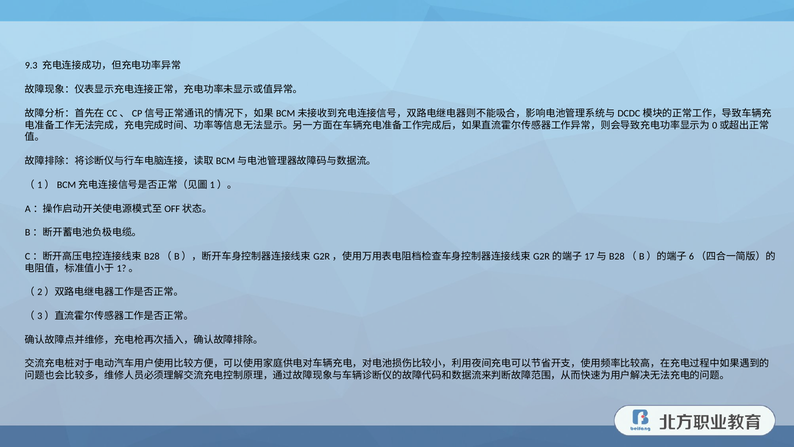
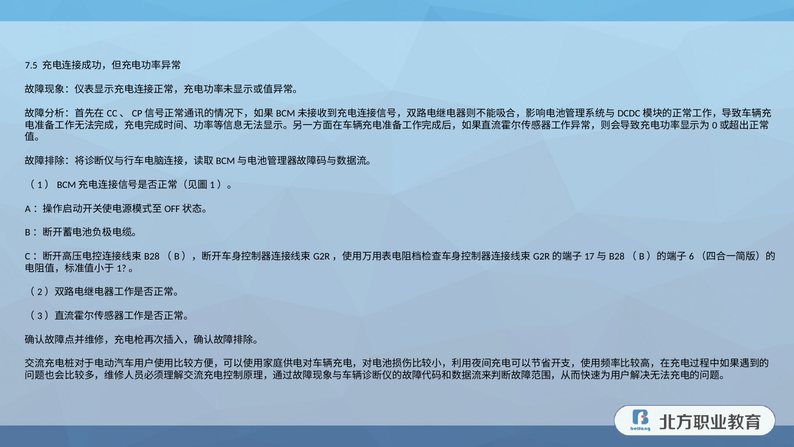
9.3: 9.3 -> 7.5 (31, 66)
